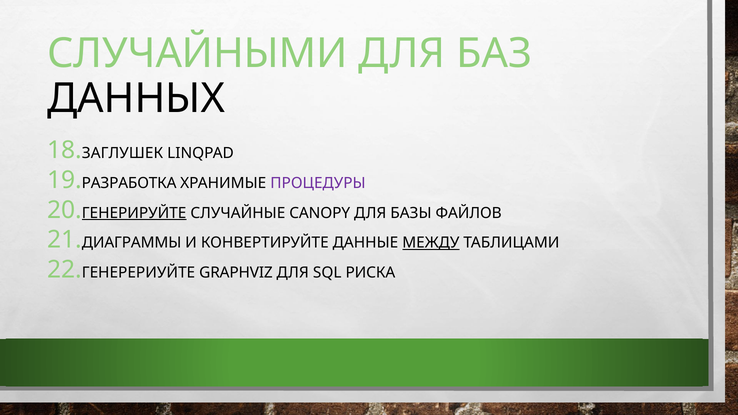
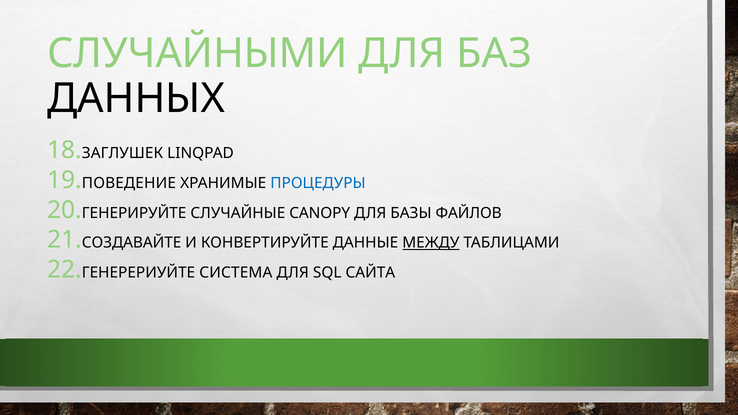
РАЗРАБОТКА: РАЗРАБОТКА -> ПОВЕДЕНИЕ (129, 183)
ПРОЦЕДУРЫ colour: purple -> blue (318, 183)
ГЕНЕРИРУЙТЕ underline: present -> none (134, 213)
ДИАГРАММЫ: ДИАГРАММЫ -> СОЗДАВАЙТЕ (132, 243)
GRAPHVIZ: GRAPHVIZ -> СИСТЕМА (236, 273)
РИСКА: РИСКА -> САЙТА (370, 273)
